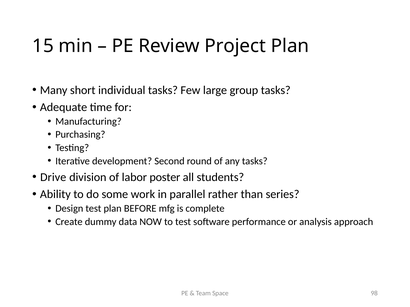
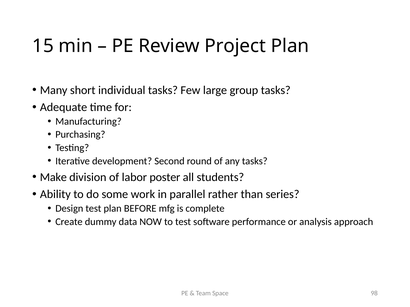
Drive: Drive -> Make (53, 177)
